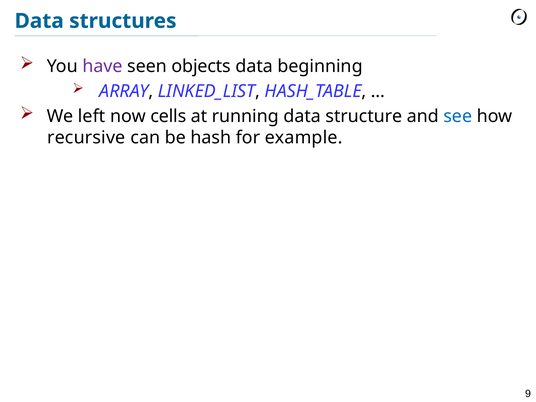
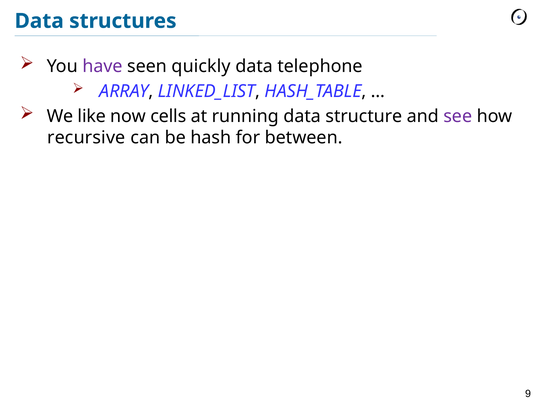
objects: objects -> quickly (201, 66)
beginning: beginning -> telephone (320, 66)
left: left -> like (92, 116)
see colour: blue -> purple (458, 116)
example: example -> between (304, 138)
